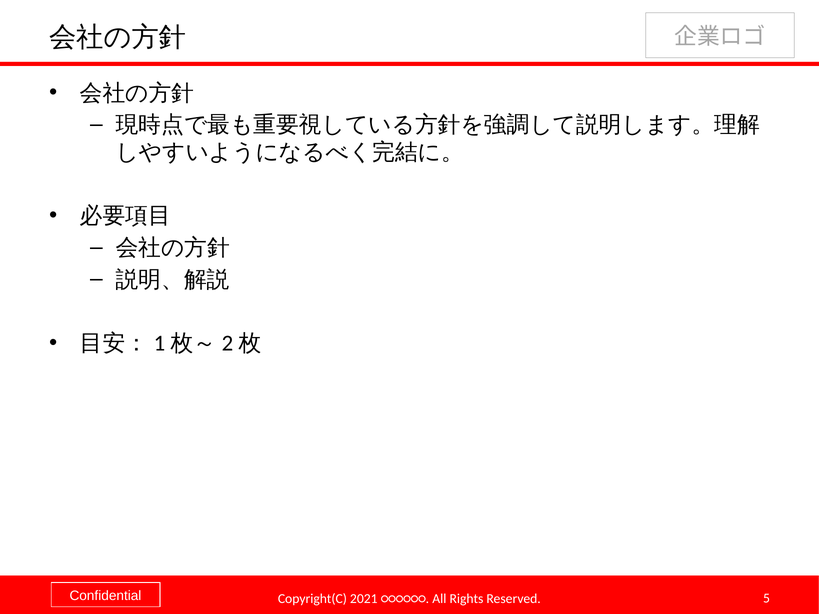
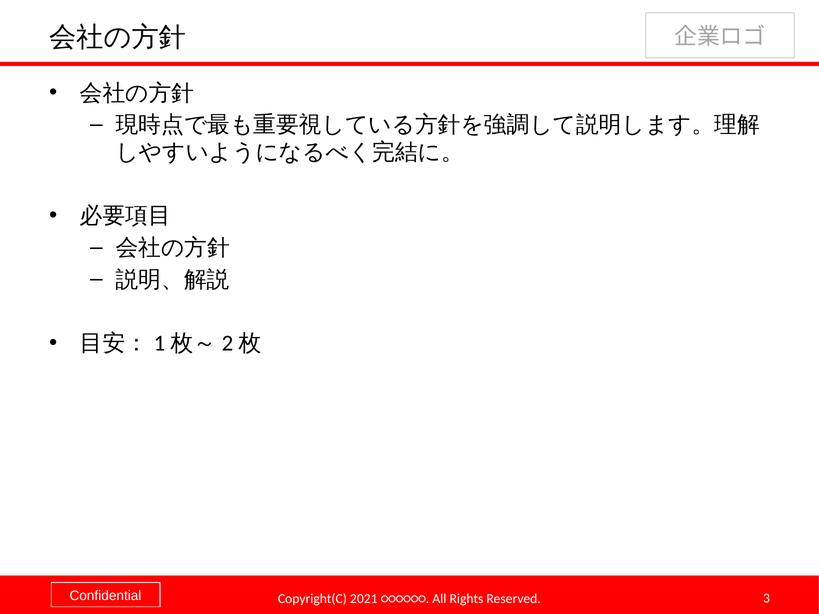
5: 5 -> 3 (766, 599)
